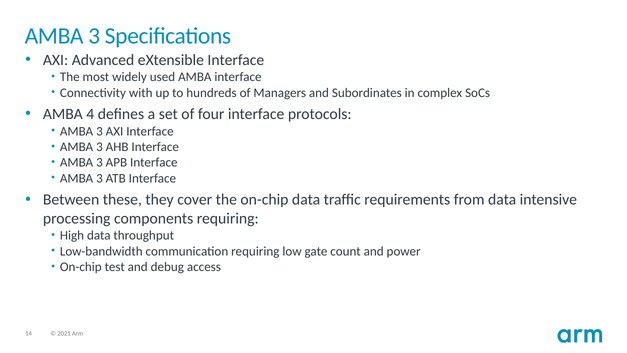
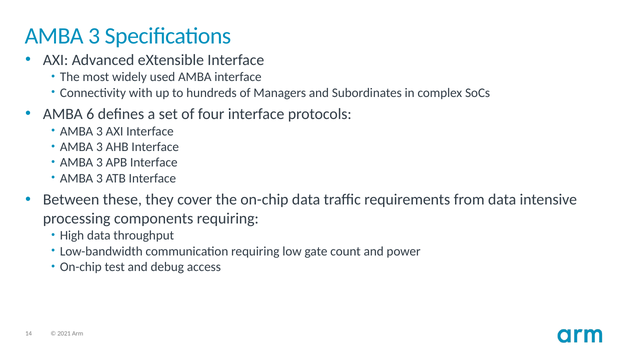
4: 4 -> 6 (90, 114)
